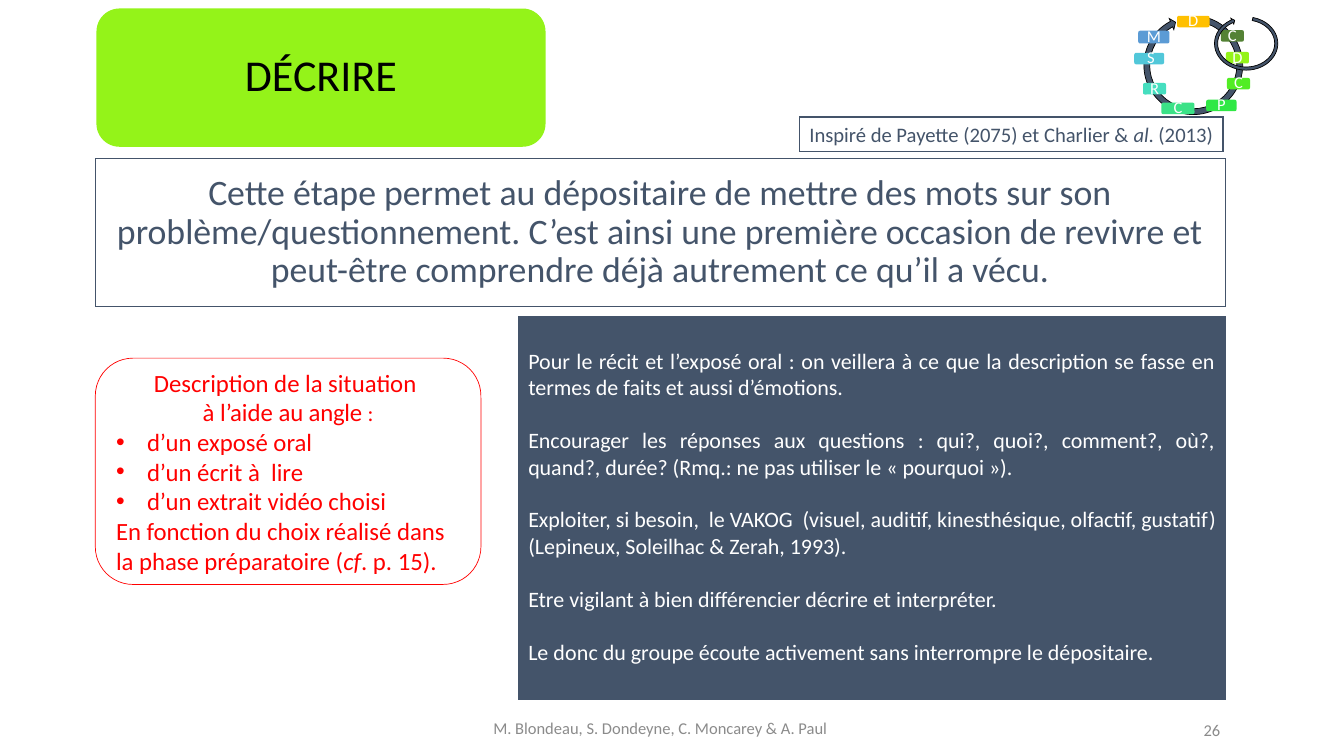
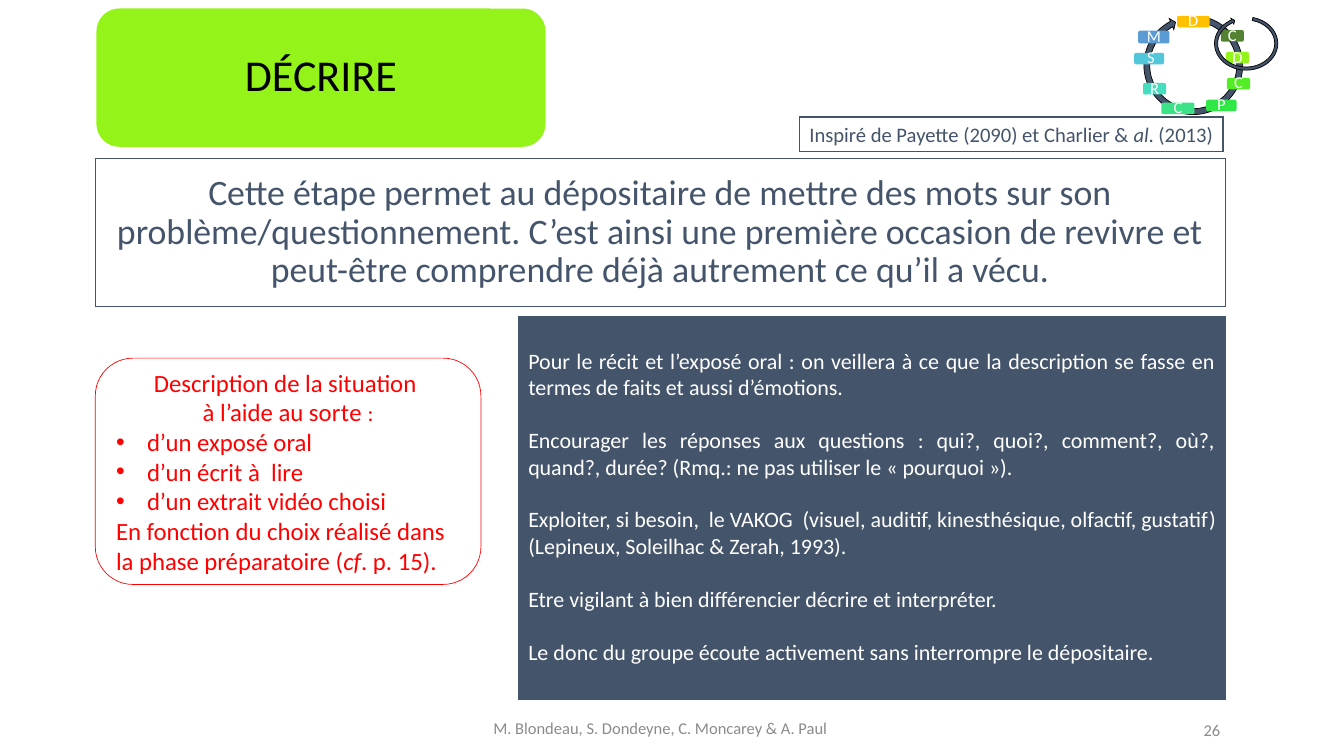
2075: 2075 -> 2090 (990, 136)
angle: angle -> sorte (335, 414)
